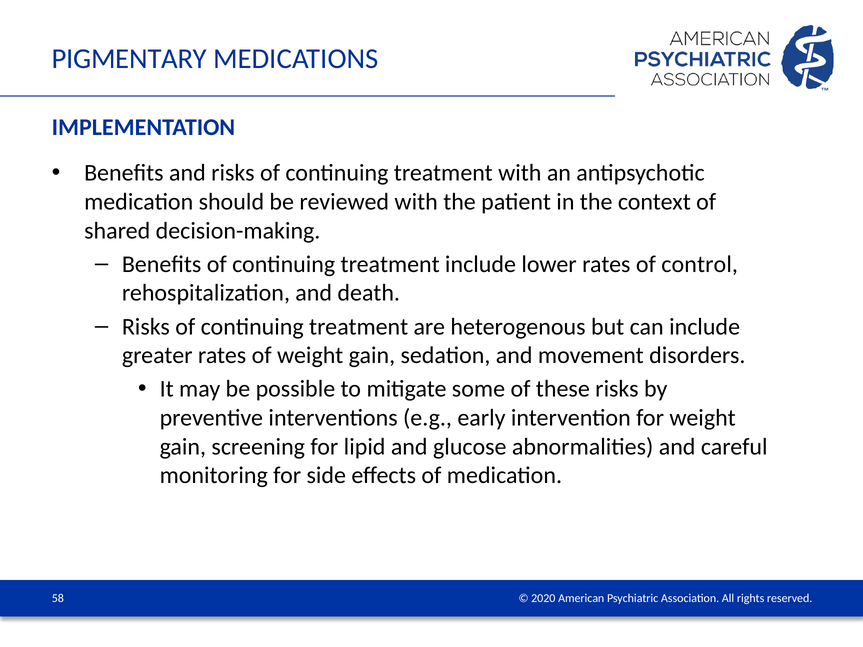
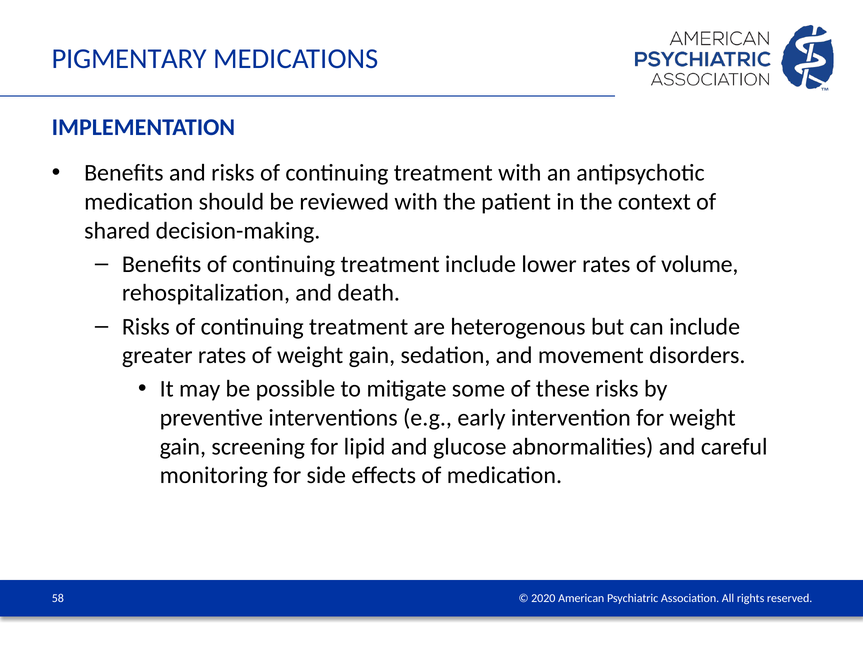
control: control -> volume (700, 264)
